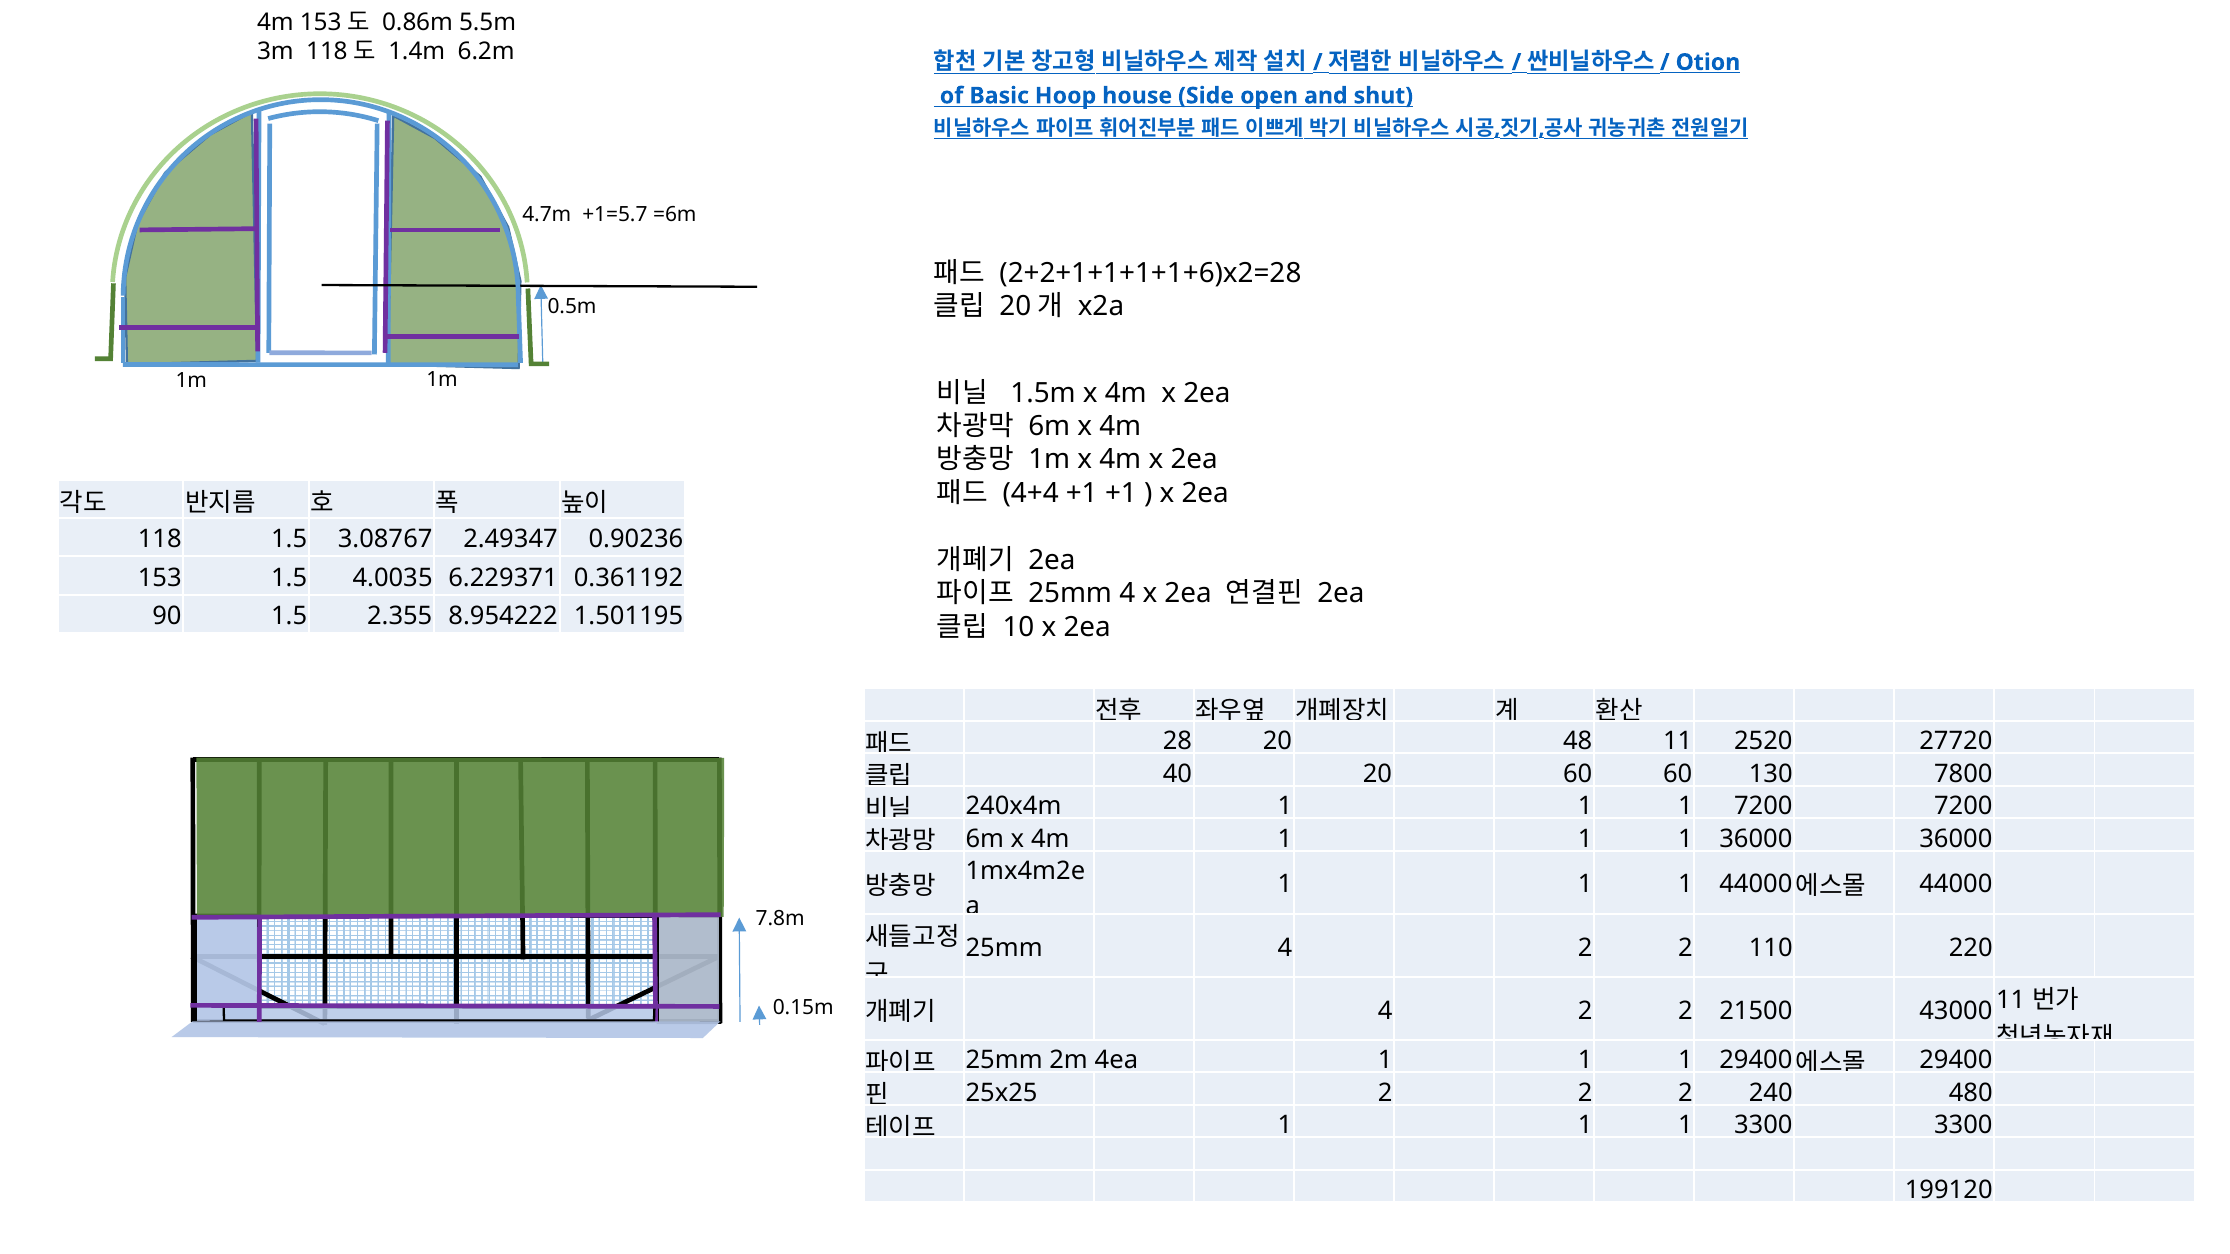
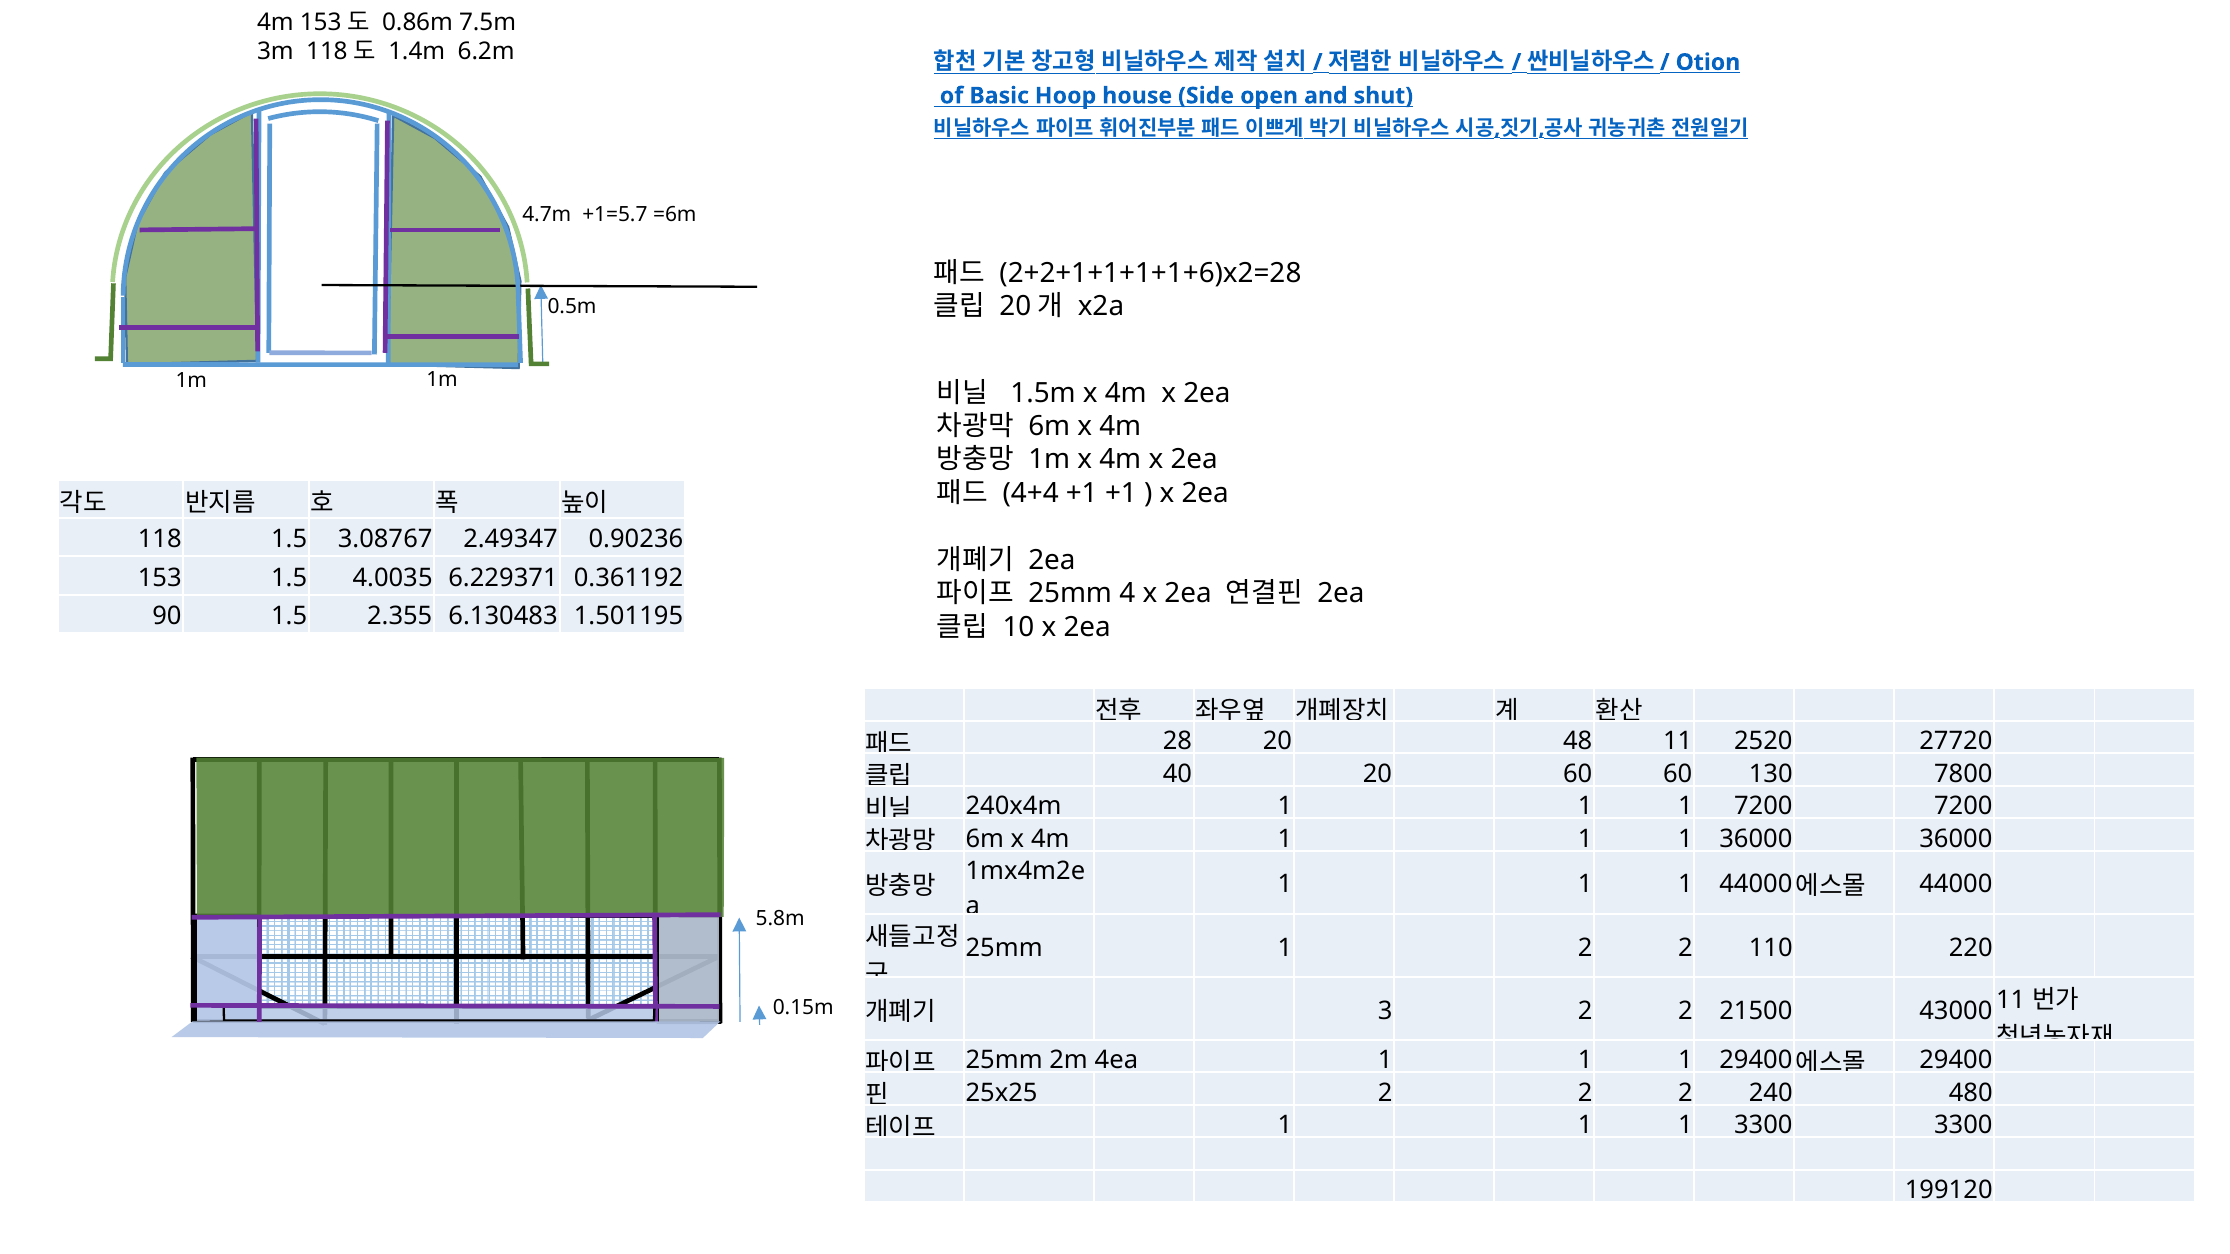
5.5m: 5.5m -> 7.5m (488, 22)
8.954222: 8.954222 -> 6.130483 (503, 616)
7.8m: 7.8m -> 5.8m (780, 919)
4: 4 -> 1 (1285, 948)
4: 4 -> 3 (1385, 1011)
